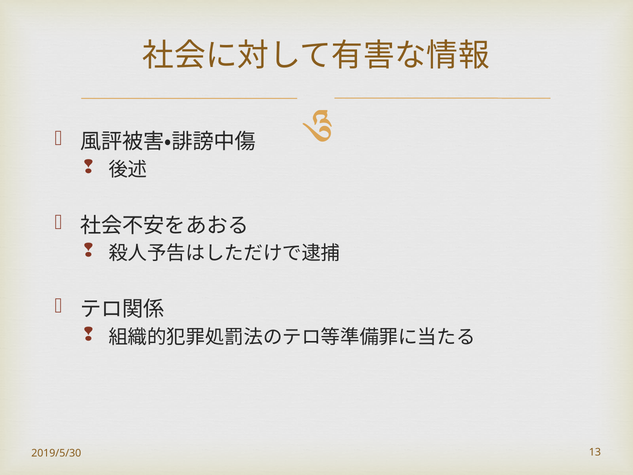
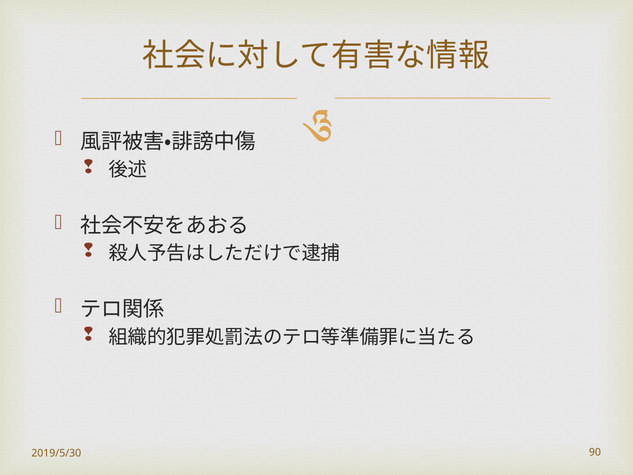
13: 13 -> 90 (595, 452)
